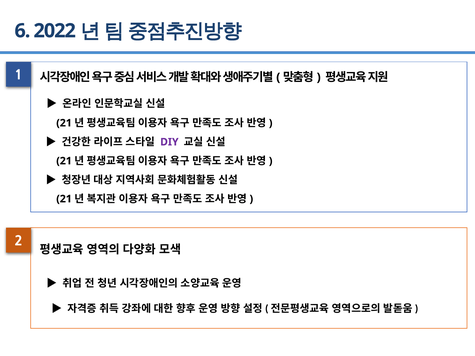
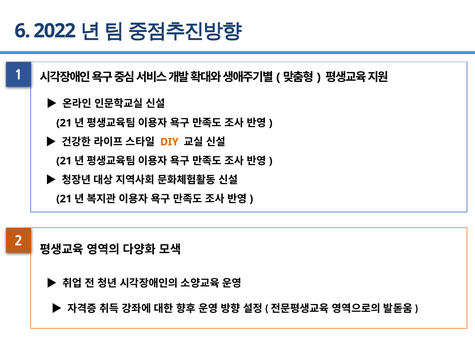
DIY colour: purple -> orange (169, 142)
